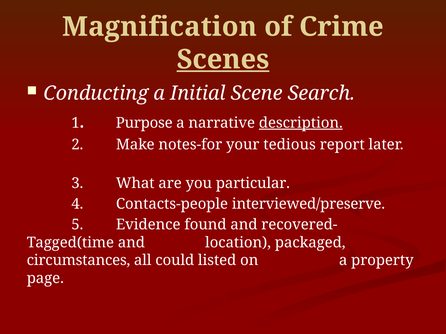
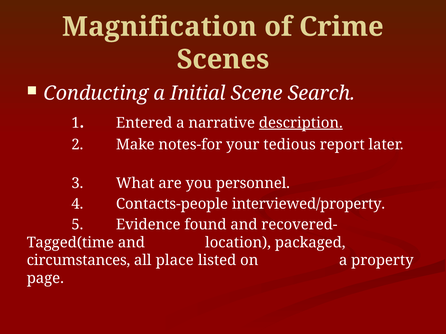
Scenes underline: present -> none (223, 60)
Purpose: Purpose -> Entered (144, 123)
particular: particular -> personnel (253, 183)
interviewed/preserve: interviewed/preserve -> interviewed/property (308, 204)
could: could -> place (175, 261)
